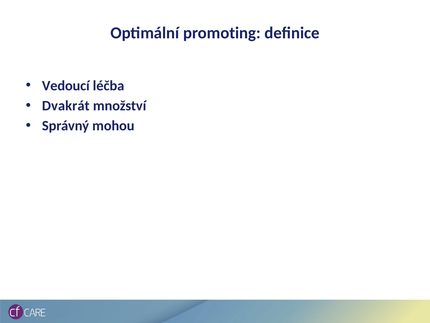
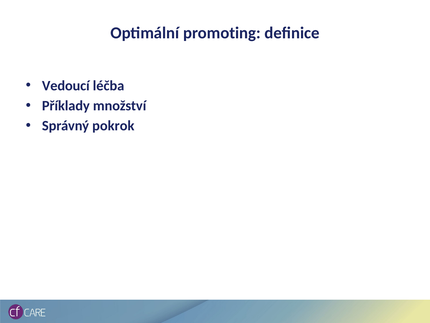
Dvakrát: Dvakrát -> Příklady (66, 106)
mohou: mohou -> pokrok (113, 126)
